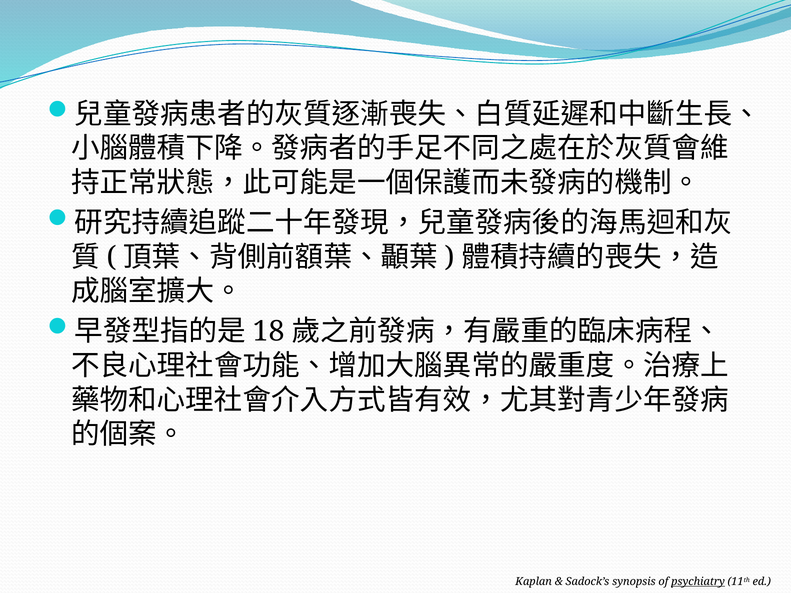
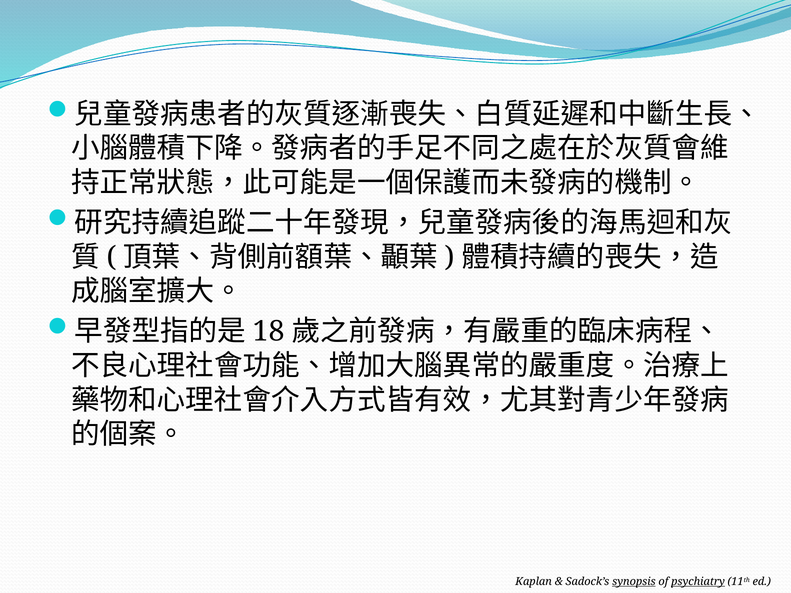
synopsis underline: none -> present (634, 582)
